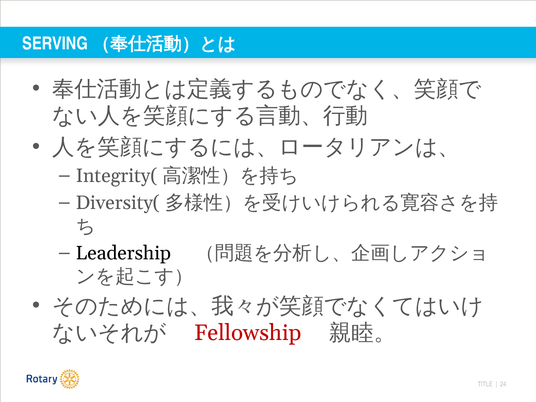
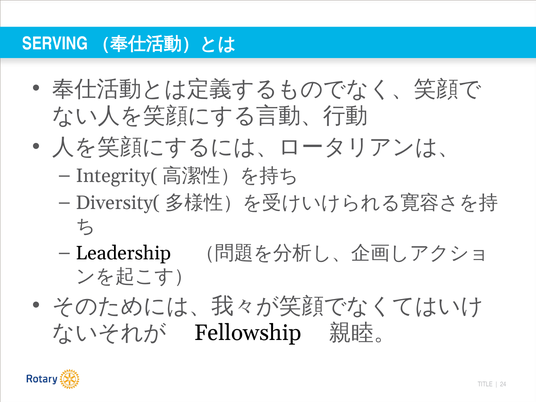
Fellowship colour: red -> black (248, 333)
